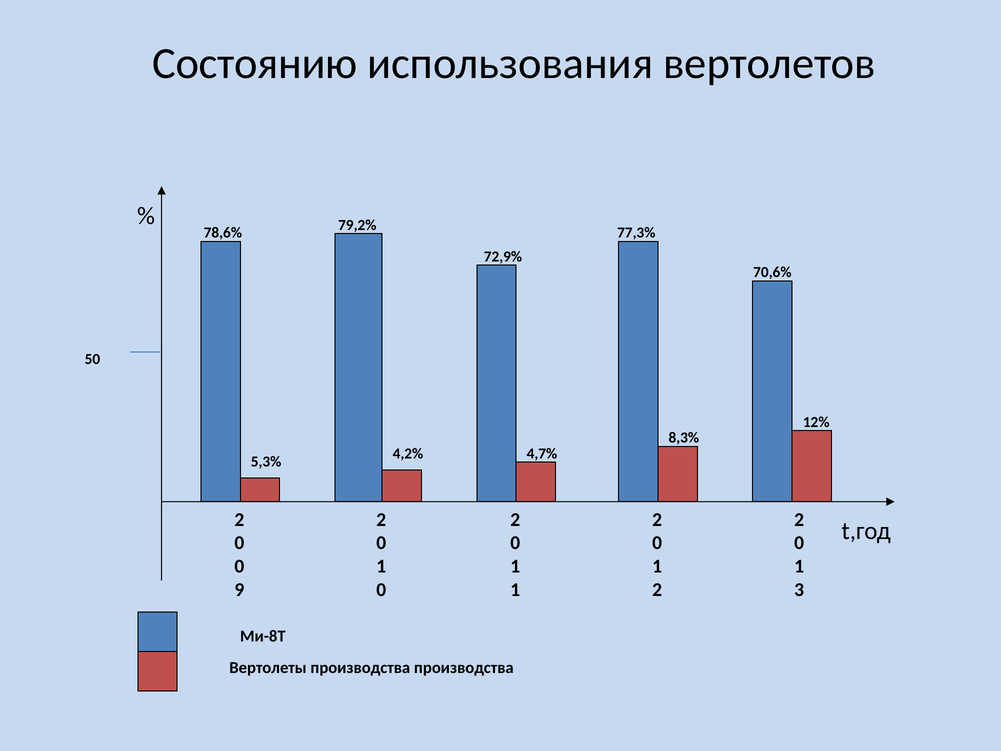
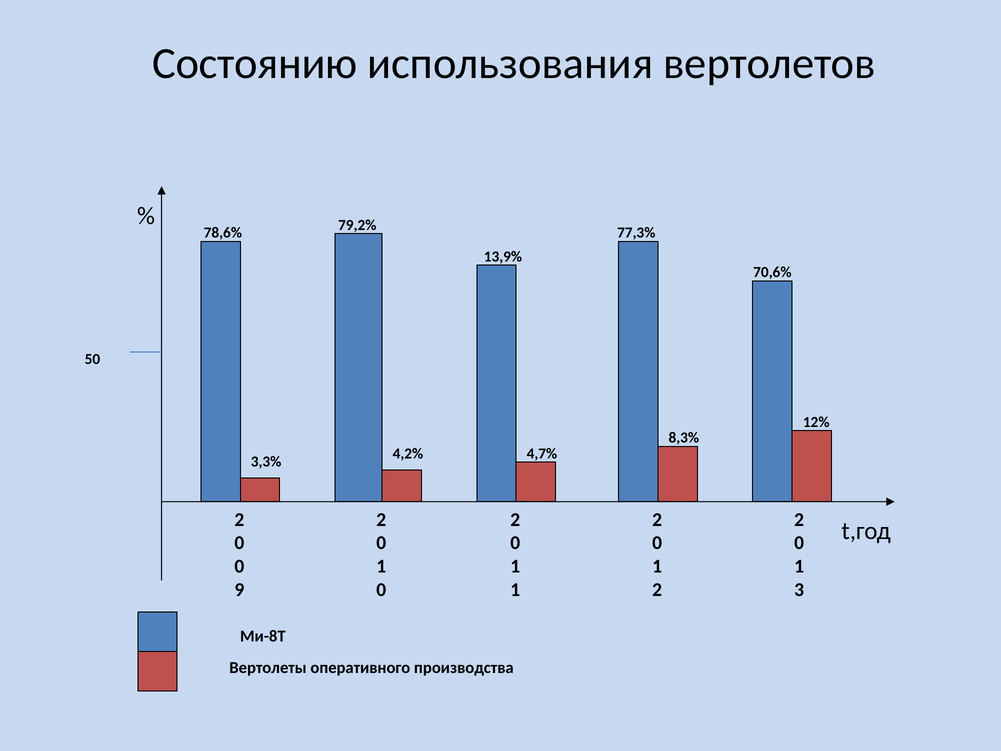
72,9%: 72,9% -> 13,9% (503, 257)
5,3%: 5,3% -> 3,3% (266, 461)
Вертолеты производства: производства -> оперативного (360, 667)
